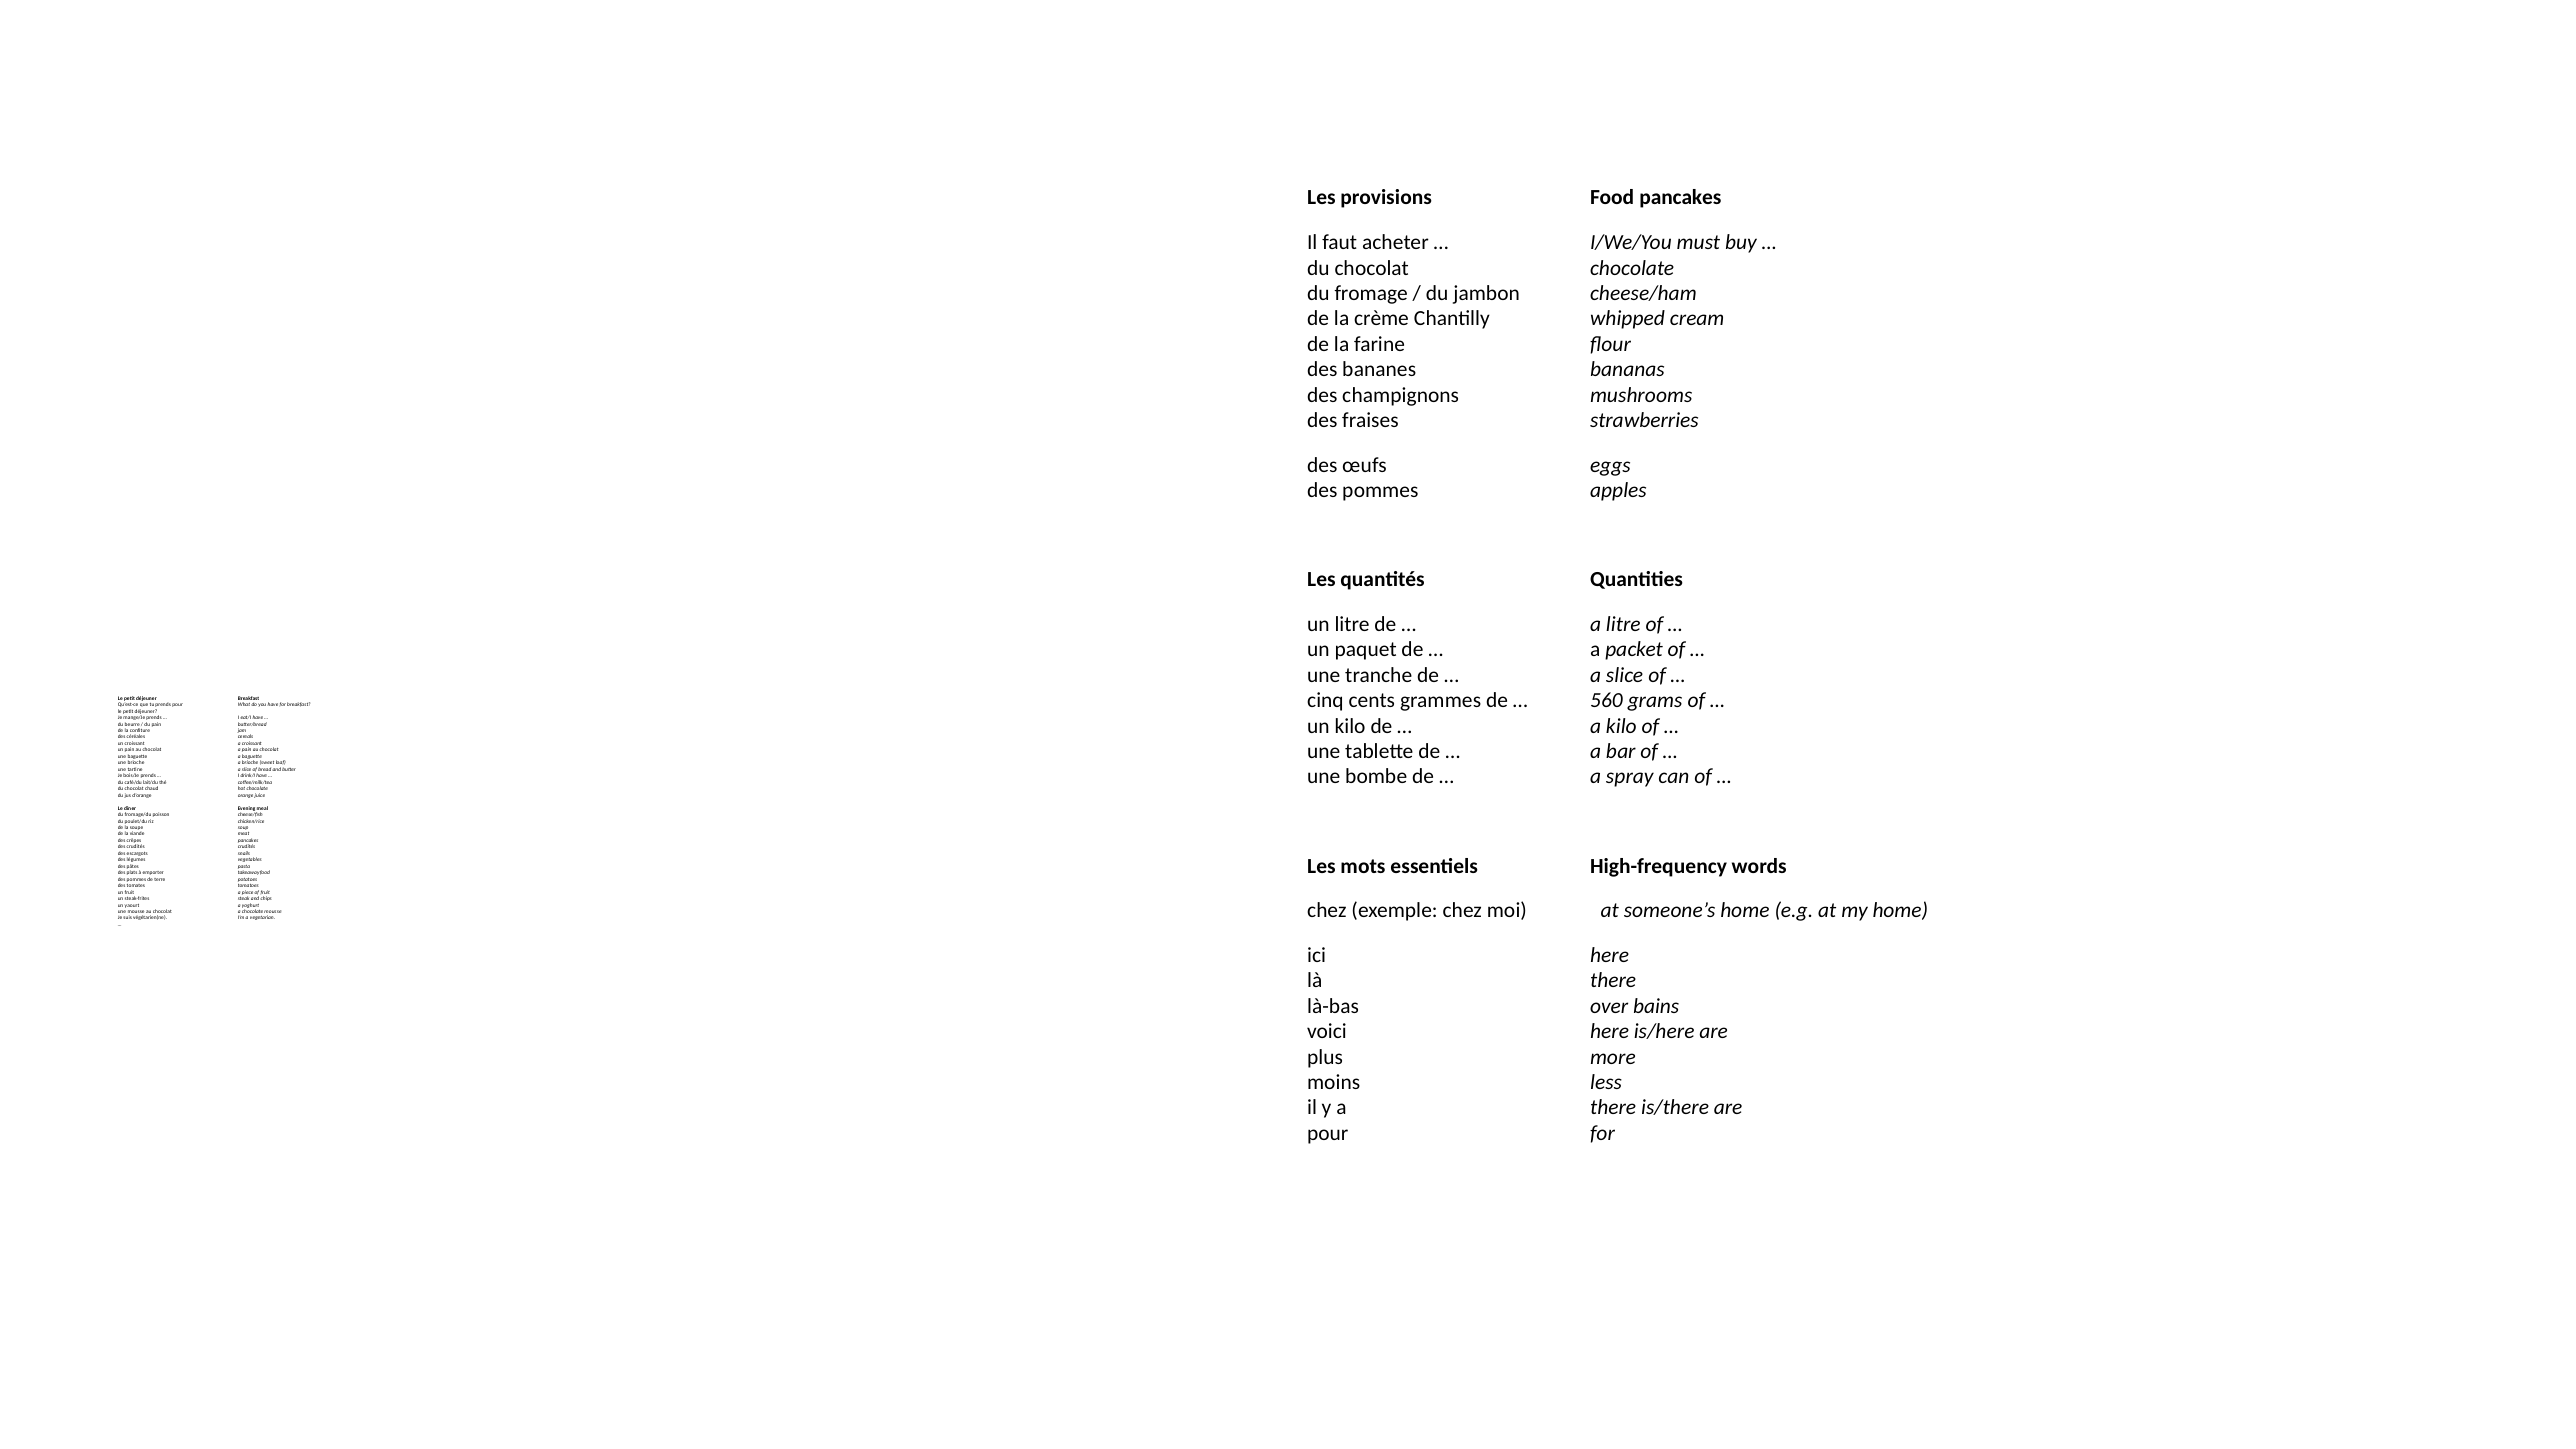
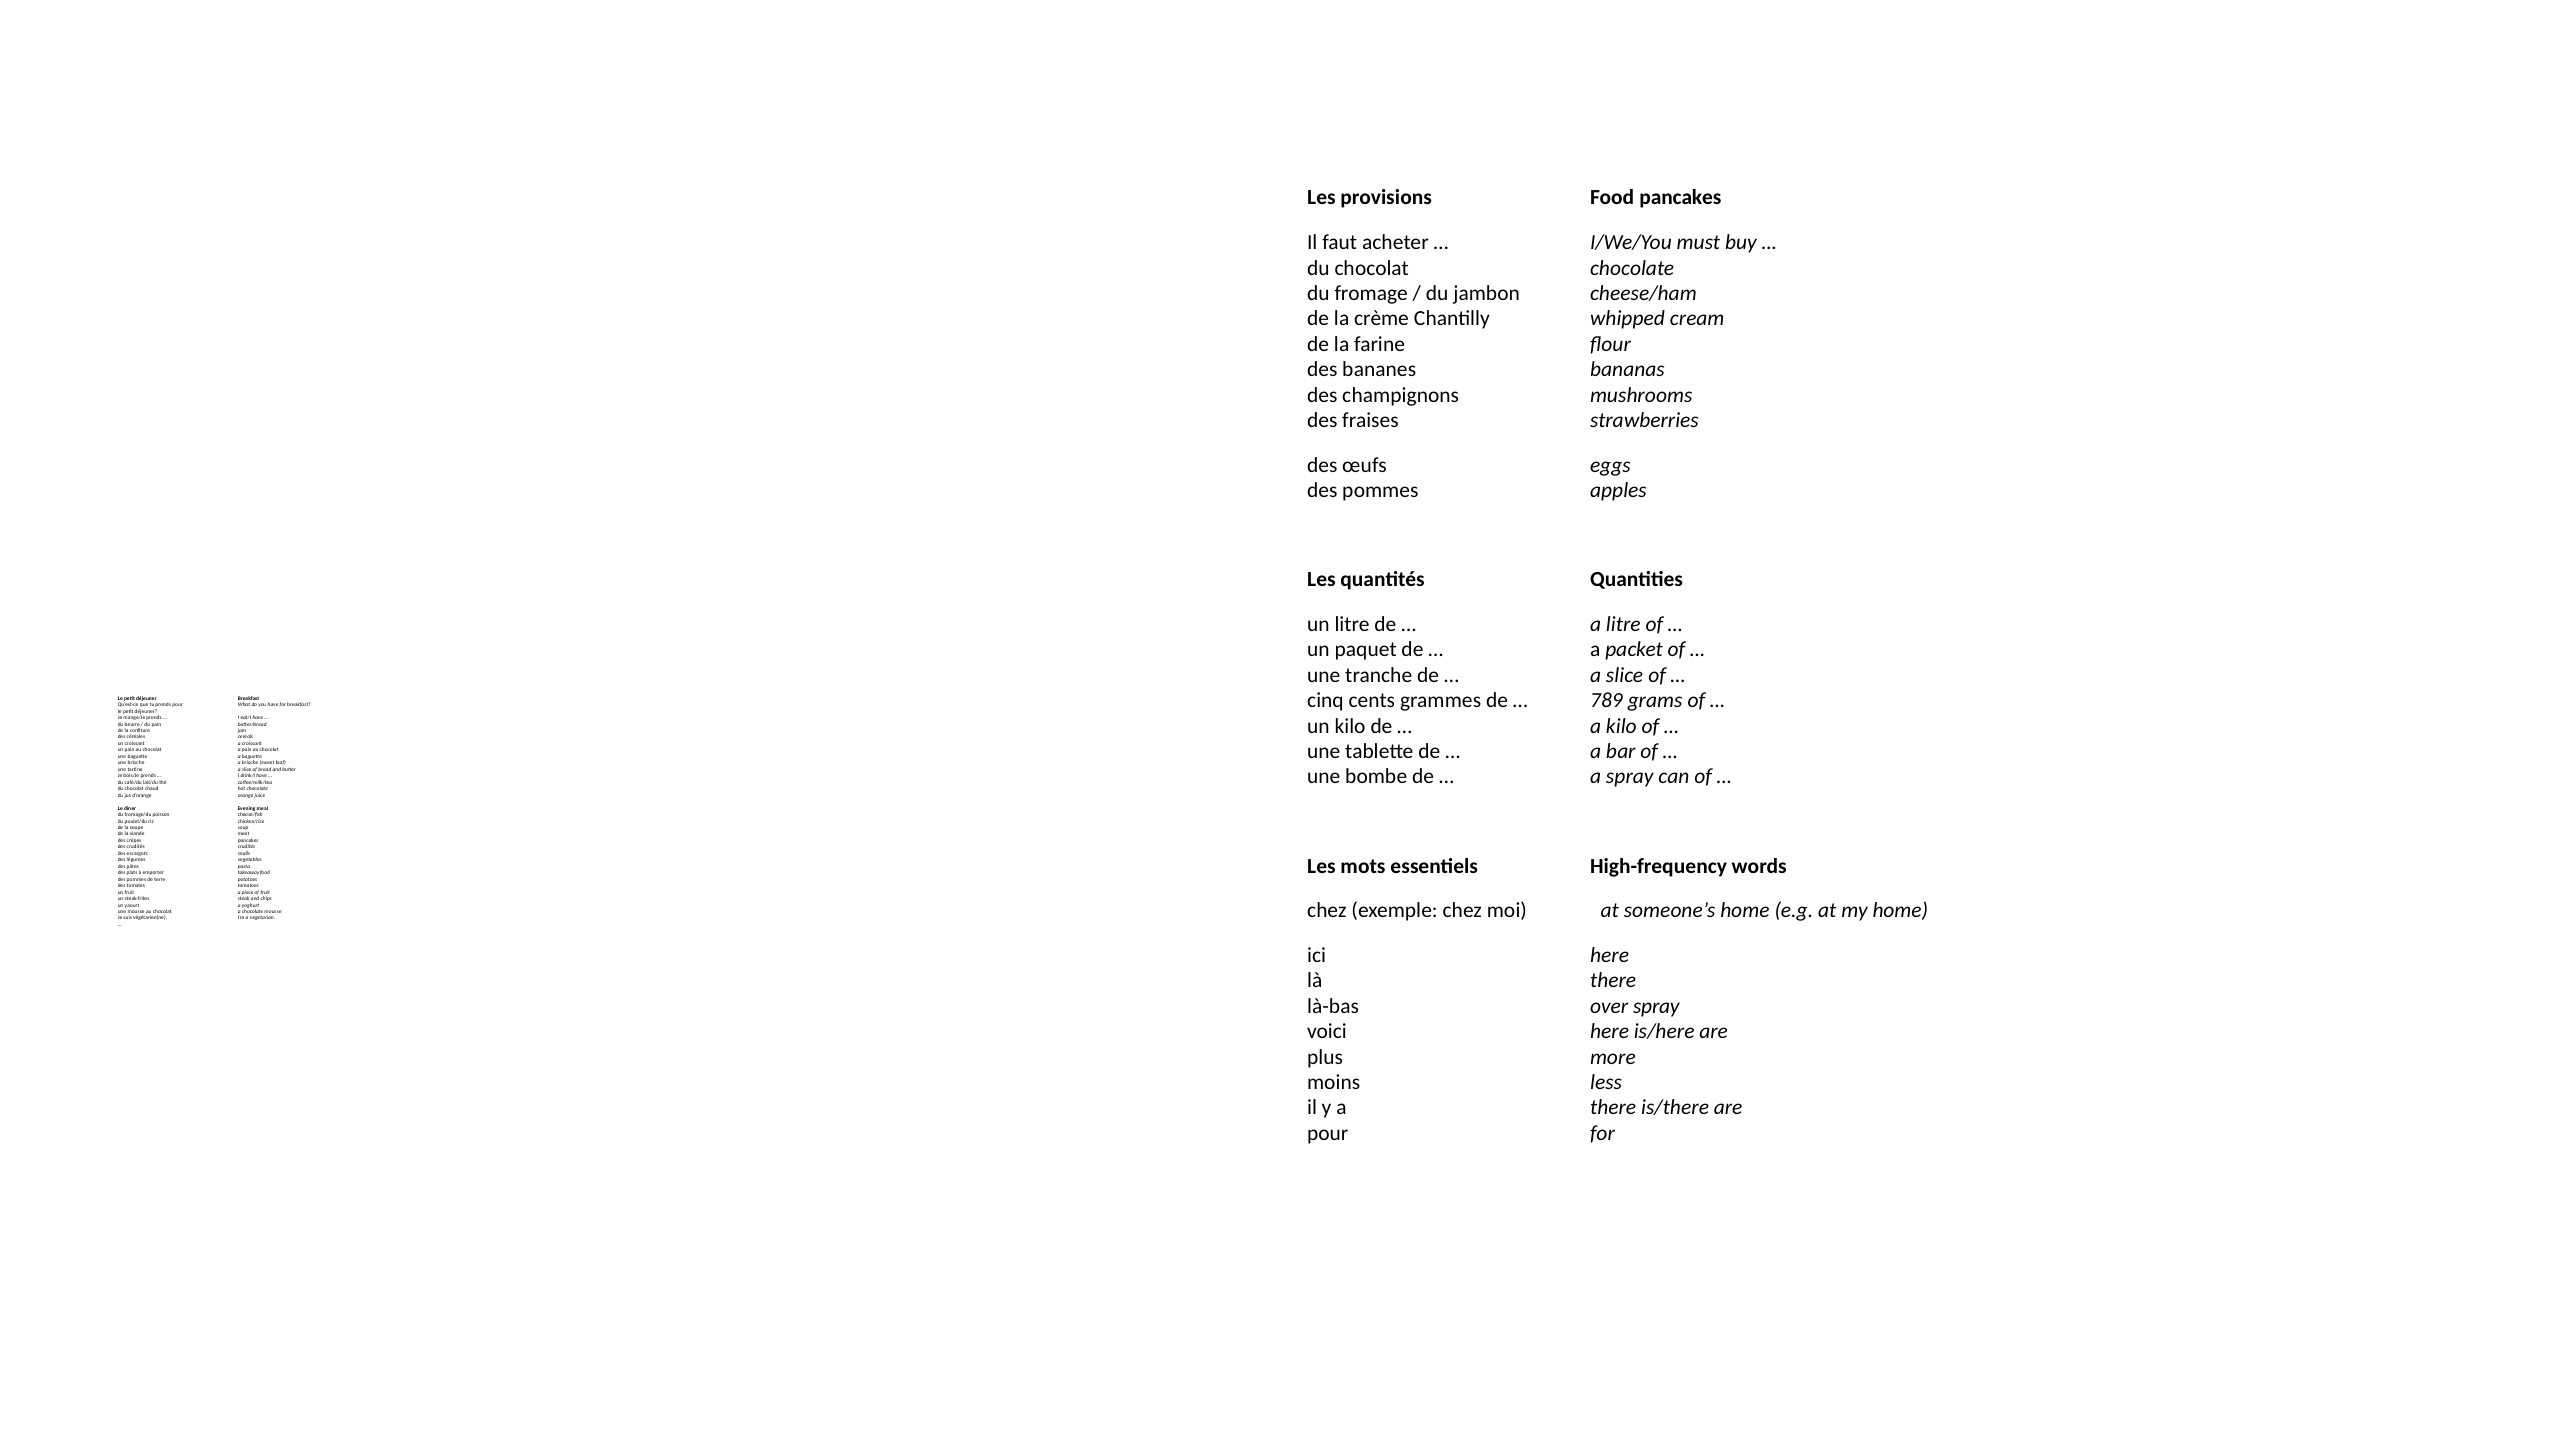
560: 560 -> 789 (1606, 701)
over bains: bains -> spray (1656, 1006)
